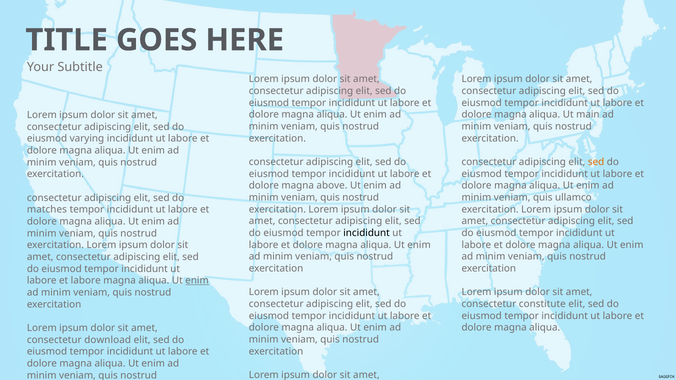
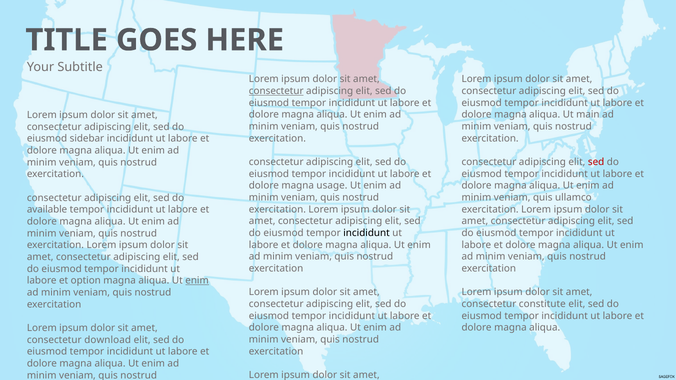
consectetur underline: none -> present (276, 91)
varying: varying -> sidebar (87, 139)
sed colour: orange -> red (596, 162)
above: above -> usage (332, 186)
matches: matches -> available (47, 210)
et labore: labore -> option (86, 281)
